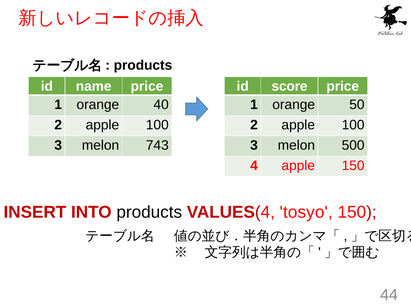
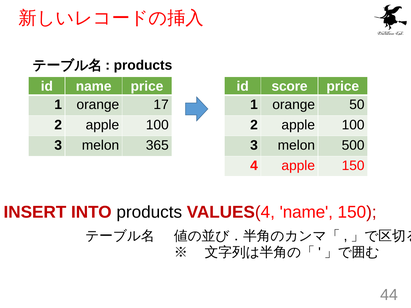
40: 40 -> 17 (161, 105)
743: 743 -> 365 (157, 145)
VALUES(4 tosyo: tosyo -> name (306, 212)
